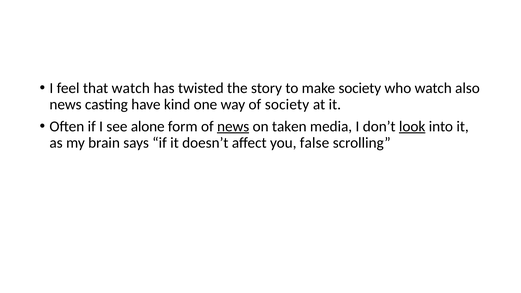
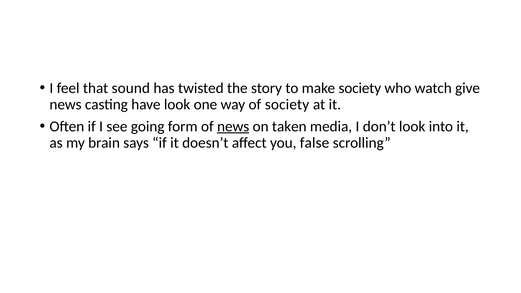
that watch: watch -> sound (131, 88)
also: also -> give (468, 88)
have kind: kind -> look (177, 105)
alone: alone -> going (148, 126)
look underline: present -> none (412, 126)
